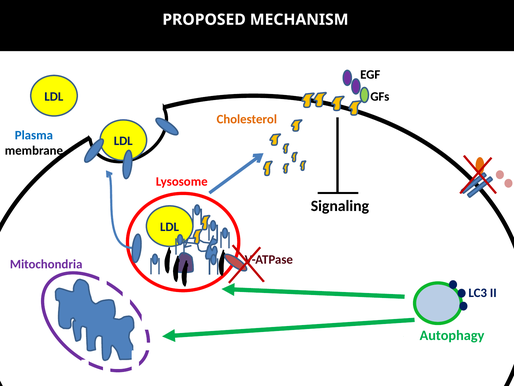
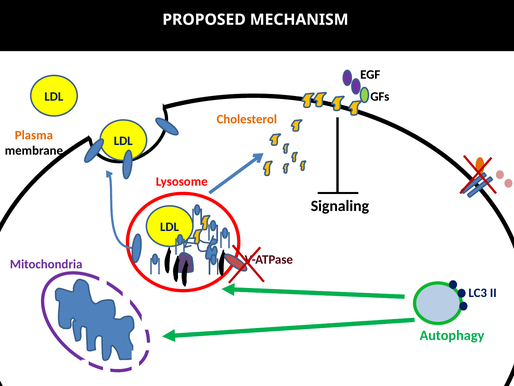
Plasma colour: blue -> orange (34, 135)
